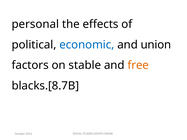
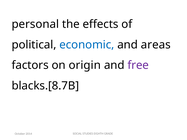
union: union -> areas (156, 45)
stable: stable -> origin (85, 65)
free colour: orange -> purple (138, 65)
